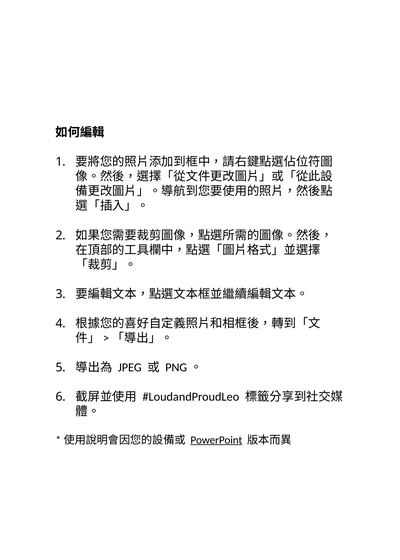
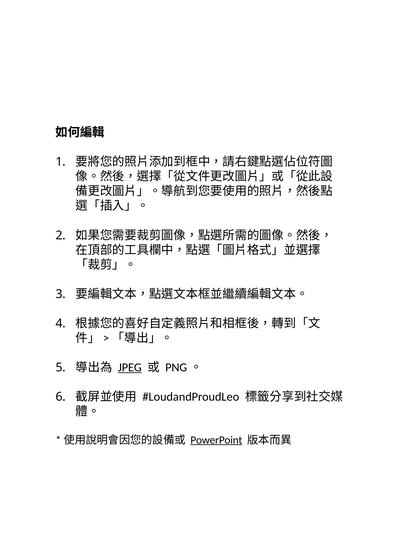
JPEG underline: none -> present (130, 367)
